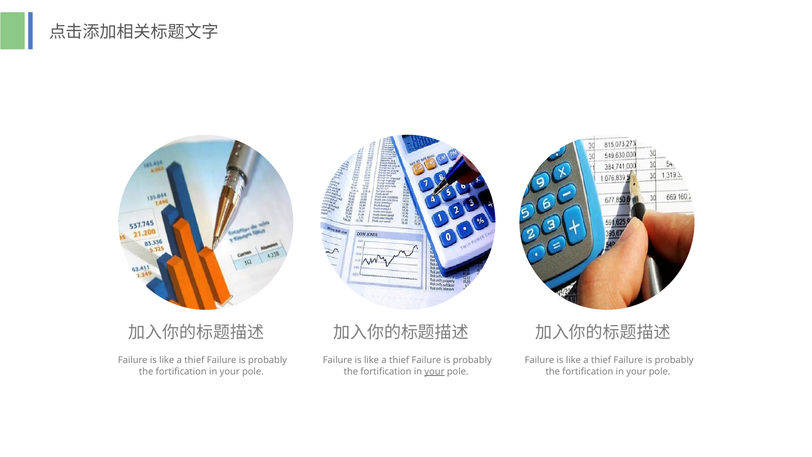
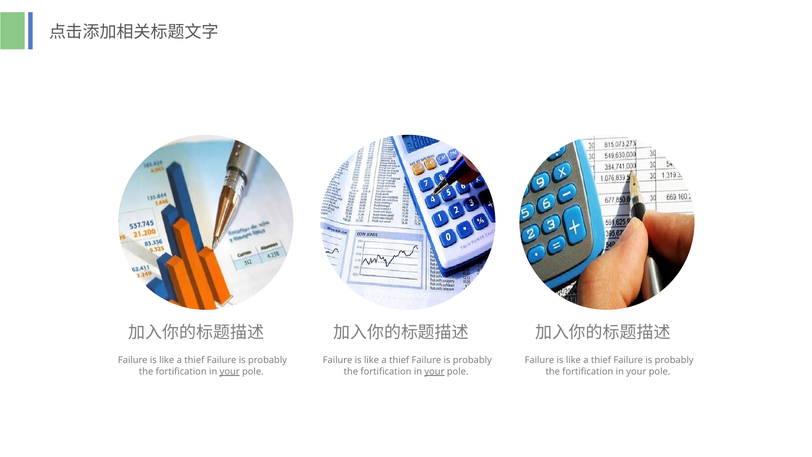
your underline: none -> present (230, 371)
